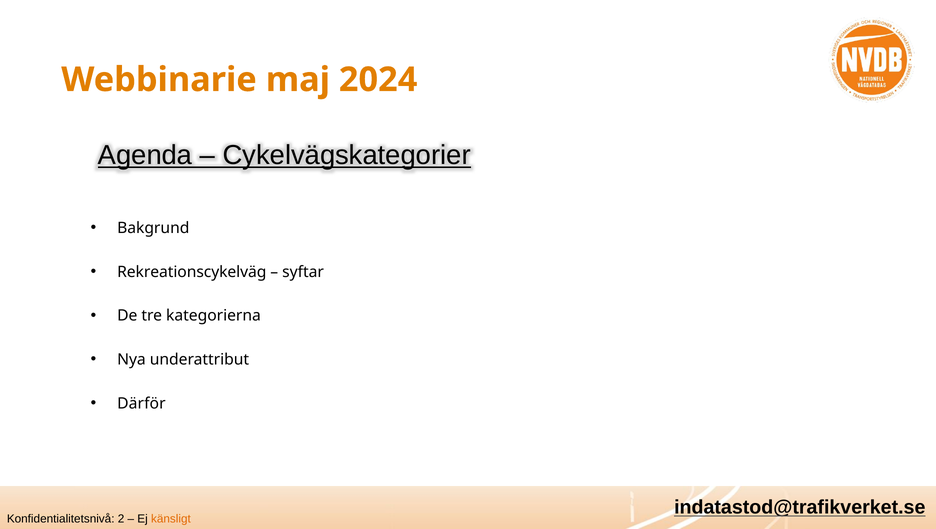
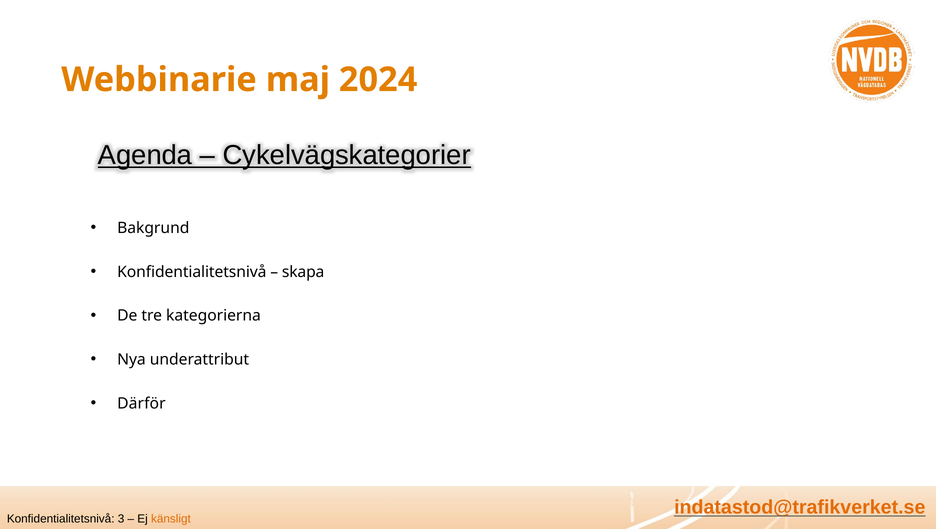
Rekreationscykelväg: Rekreationscykelväg -> Konfidentialitetsnivå (192, 272)
syftar: syftar -> skapa (303, 272)
indatastod@trafikverket.se colour: black -> orange (800, 508)
2: 2 -> 3 (121, 519)
